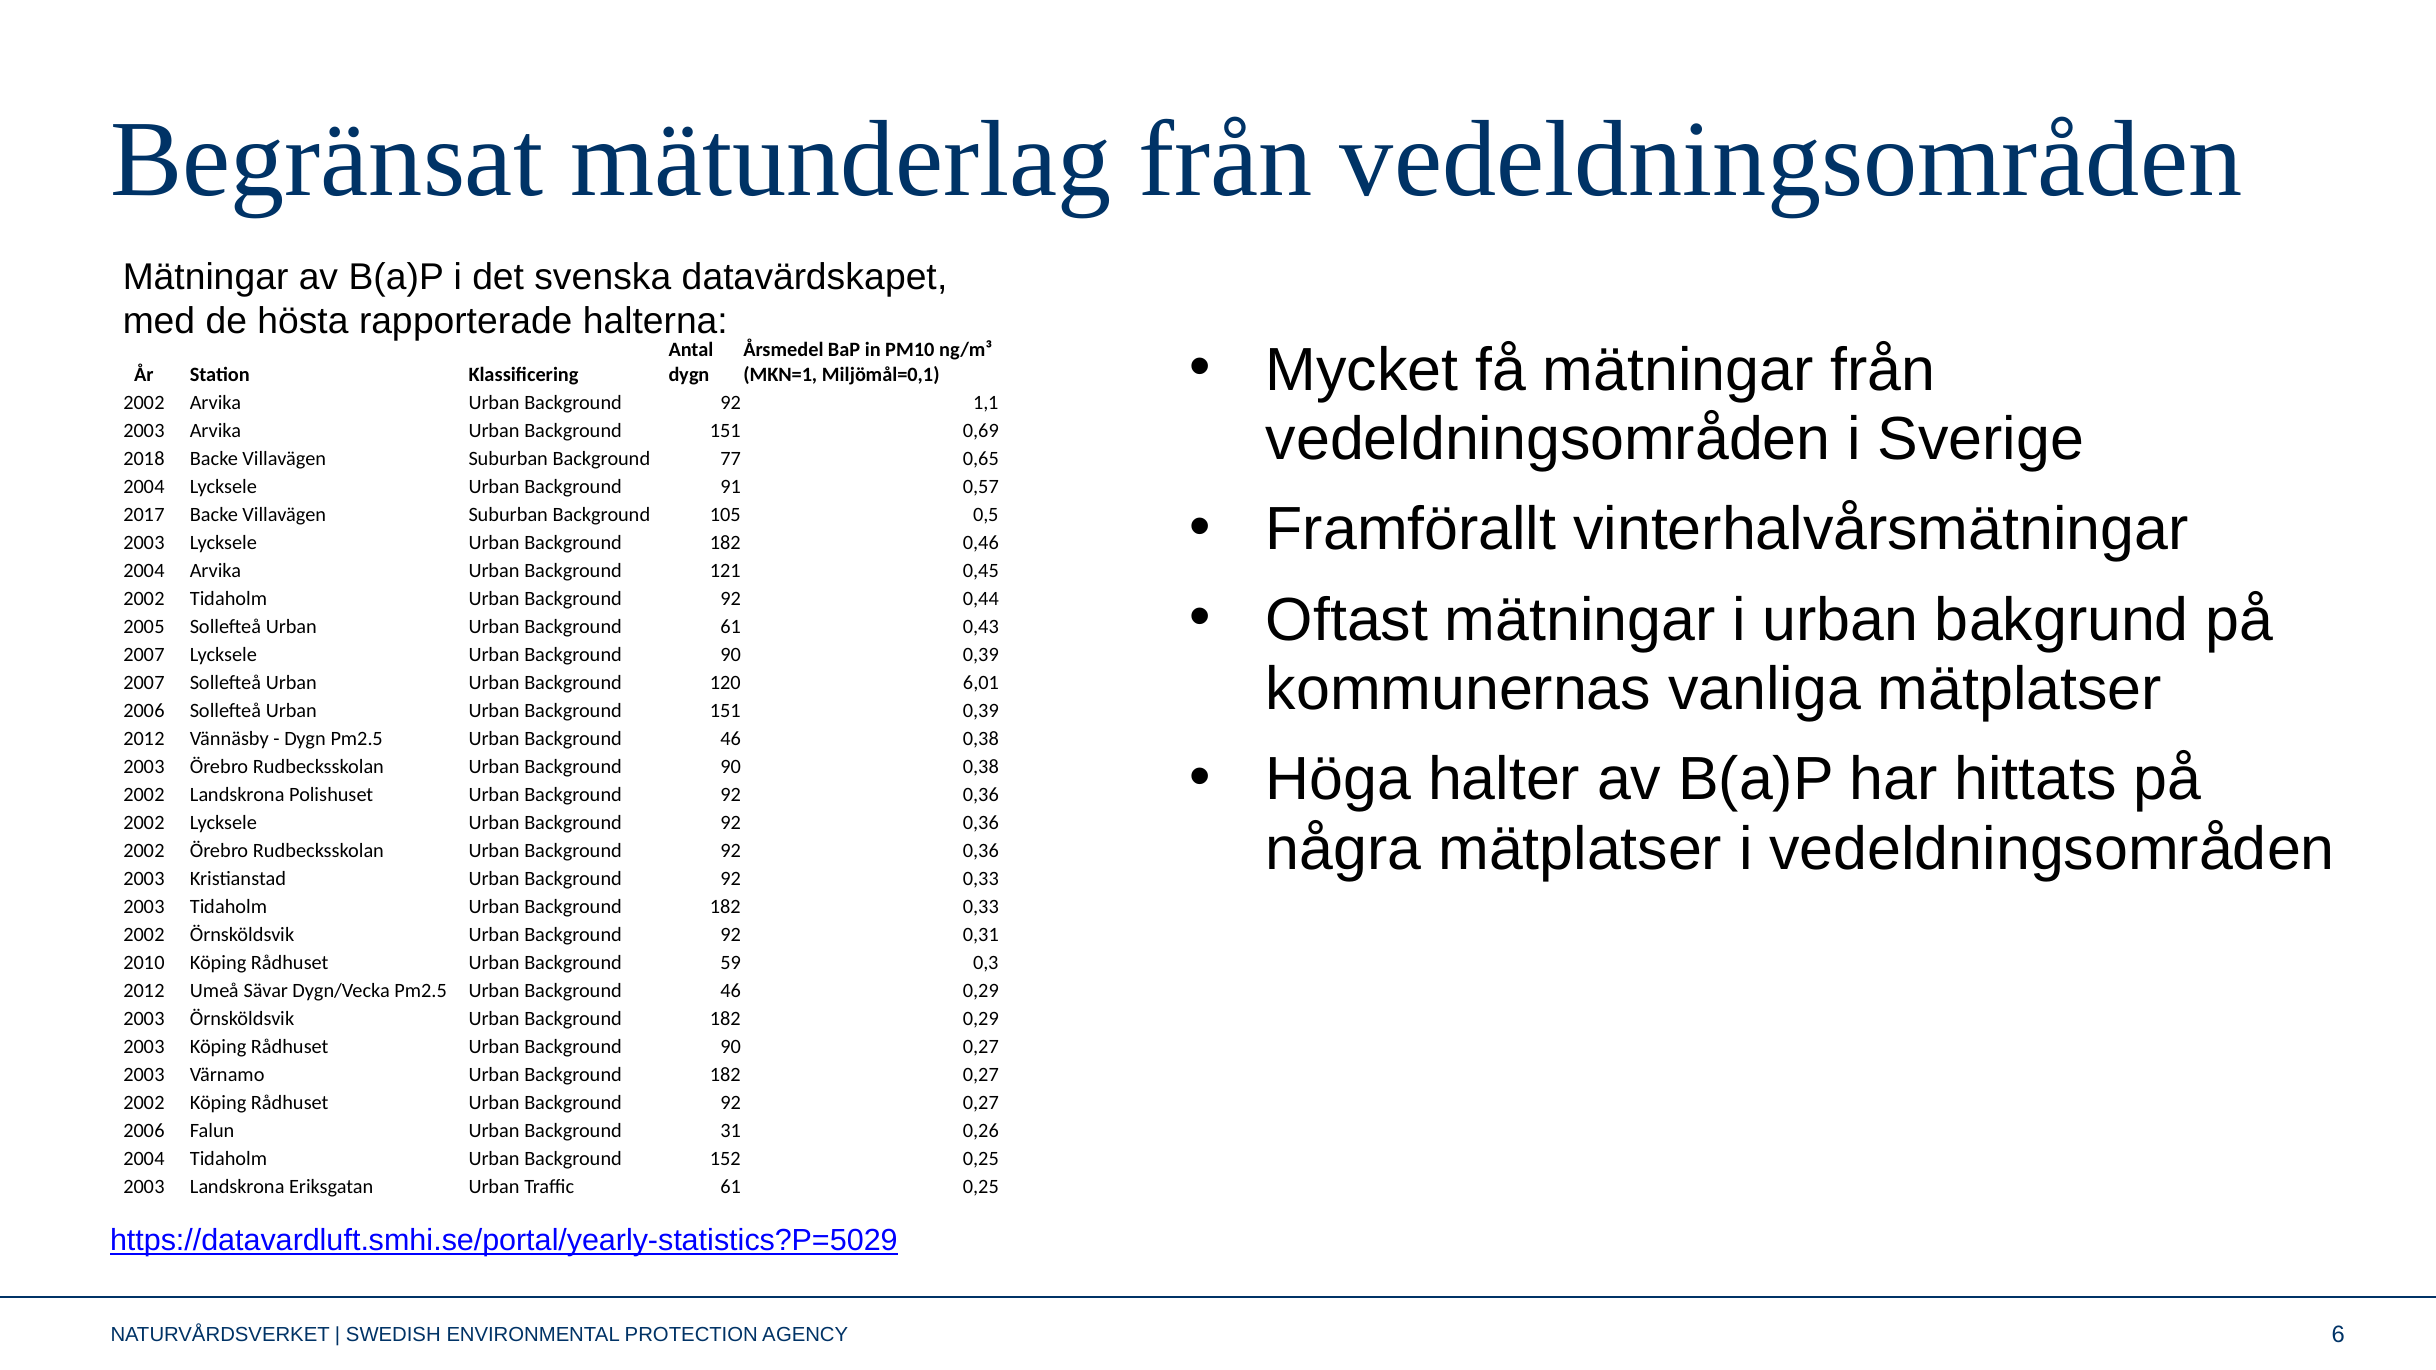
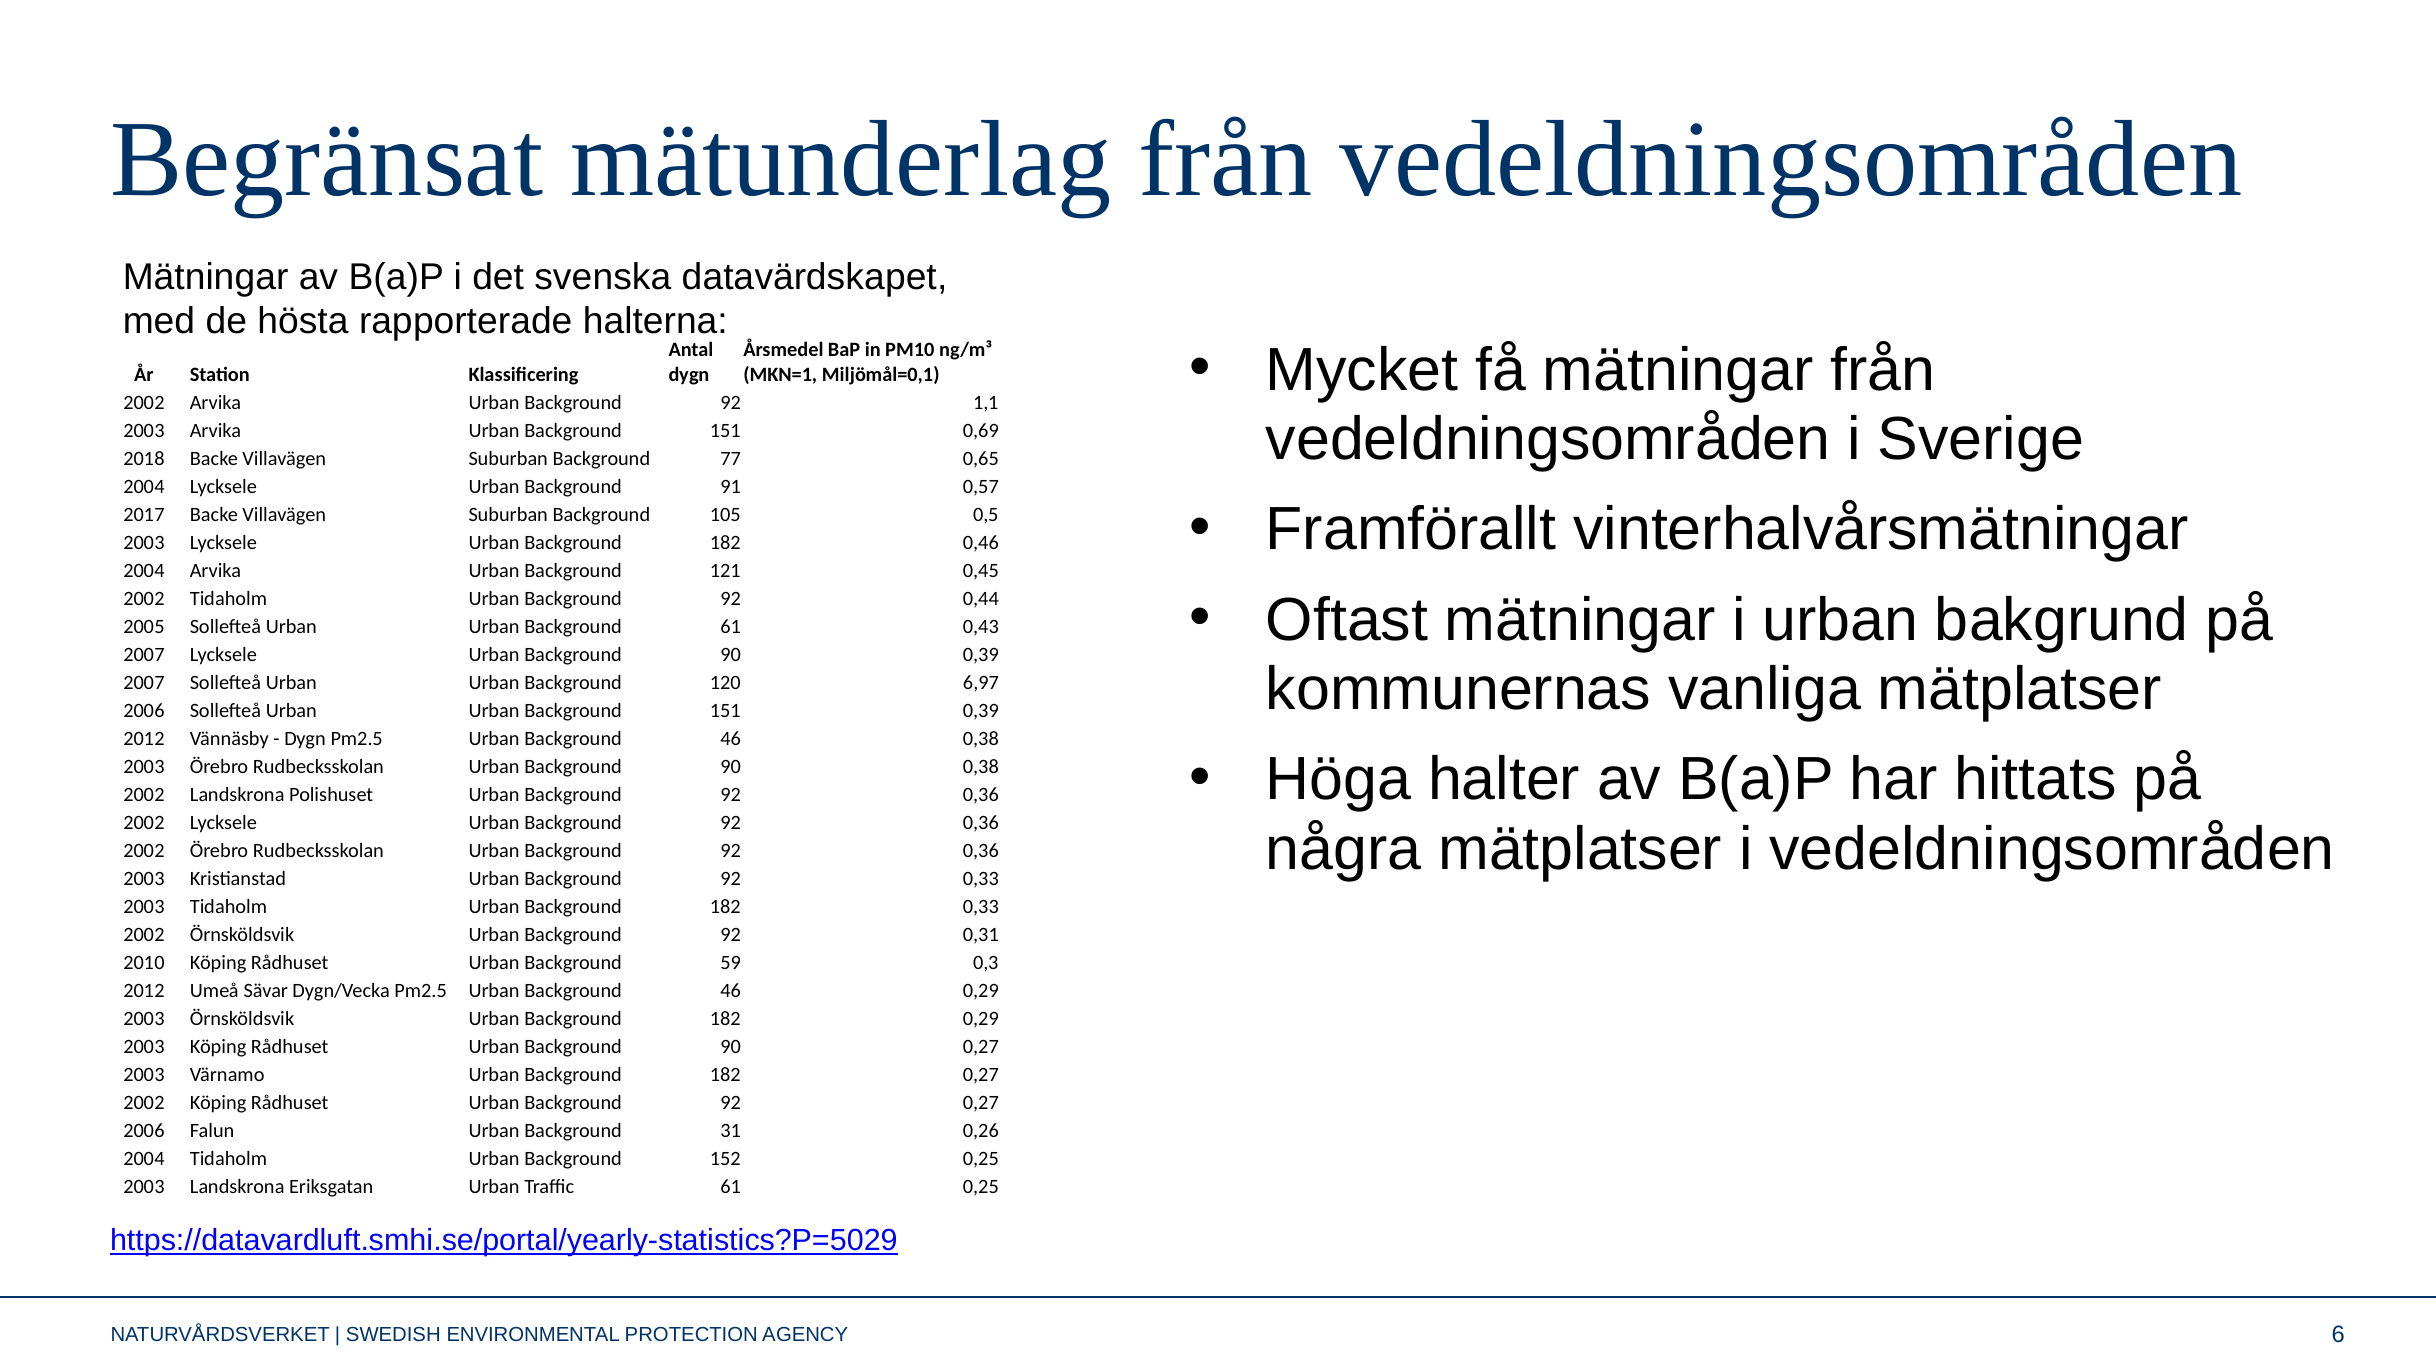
6,01: 6,01 -> 6,97 (981, 683)
